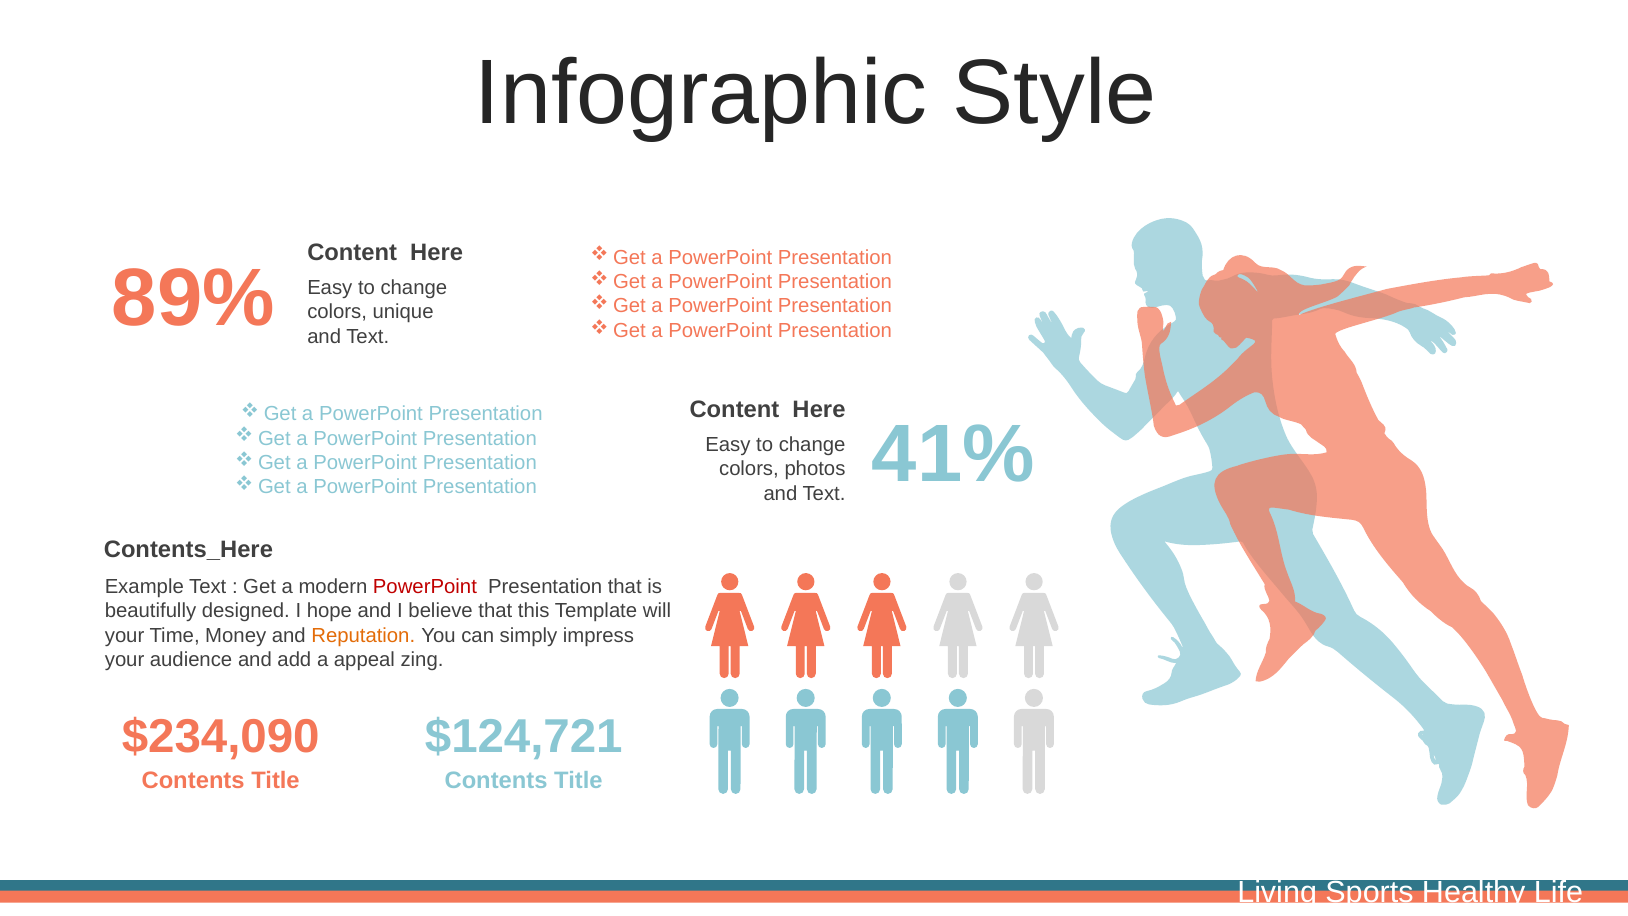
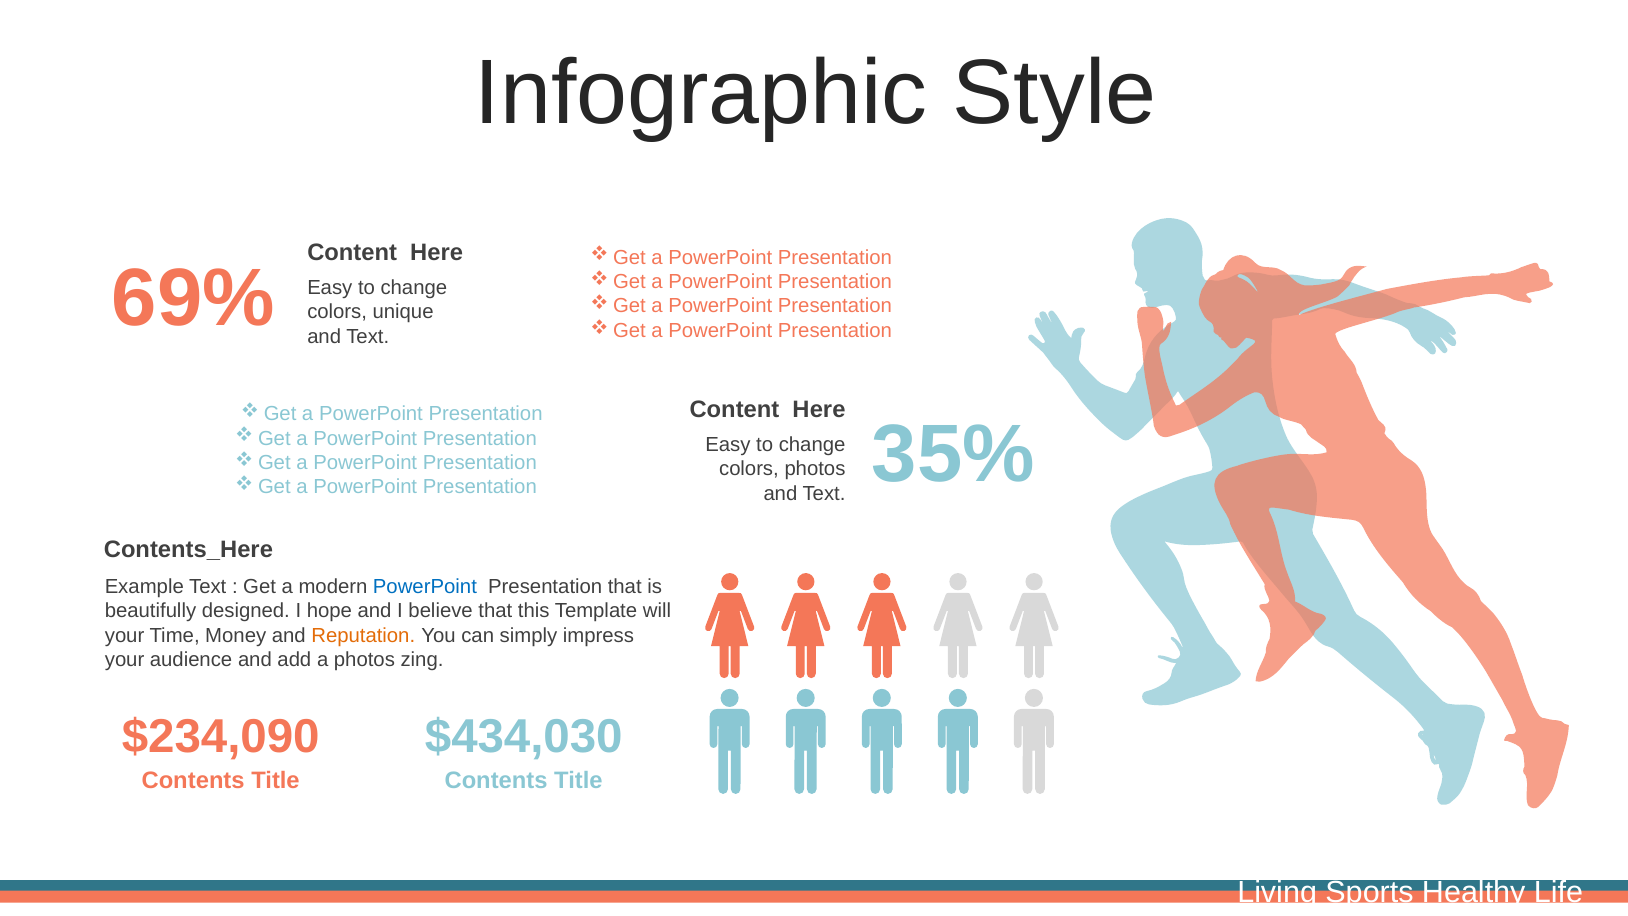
89%: 89% -> 69% (193, 298)
41%: 41% -> 35% (953, 455)
PowerPoint colour: red -> blue (425, 587)
a appeal: appeal -> photos (364, 660)
$124,721: $124,721 -> $434,030 (524, 736)
